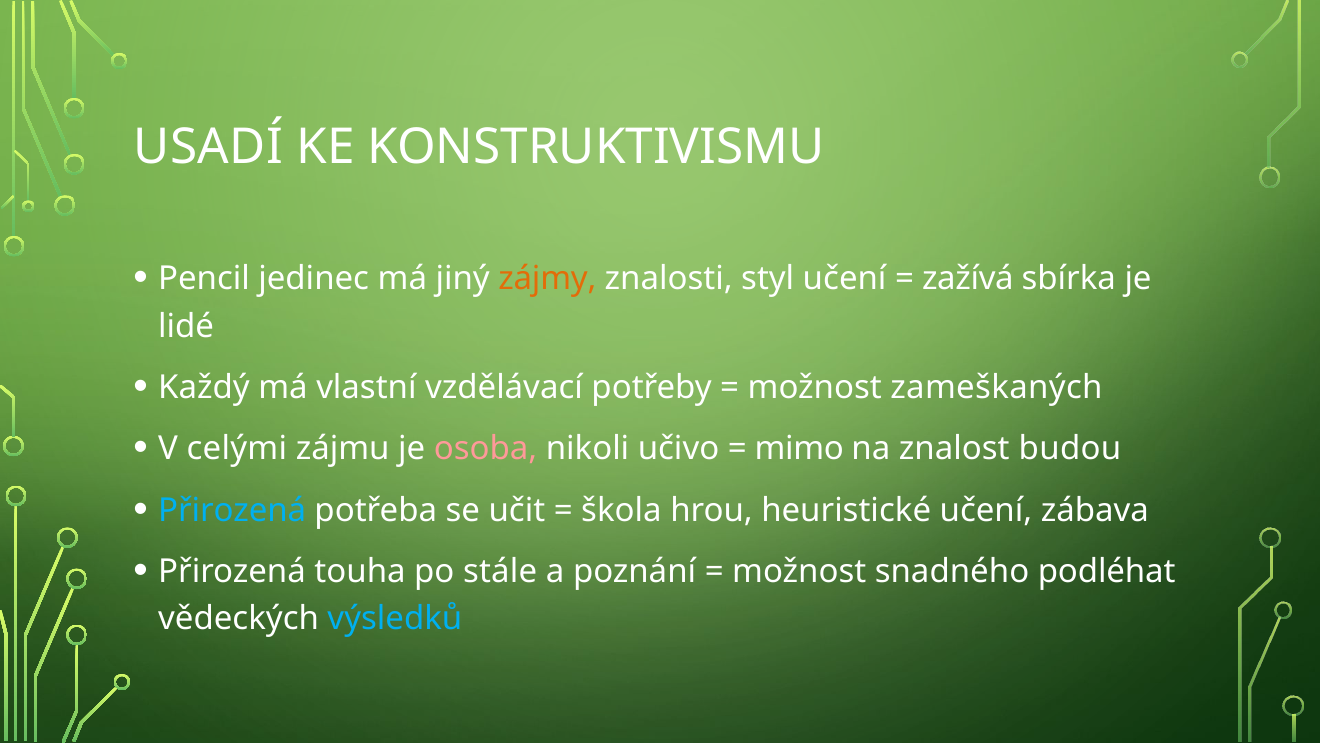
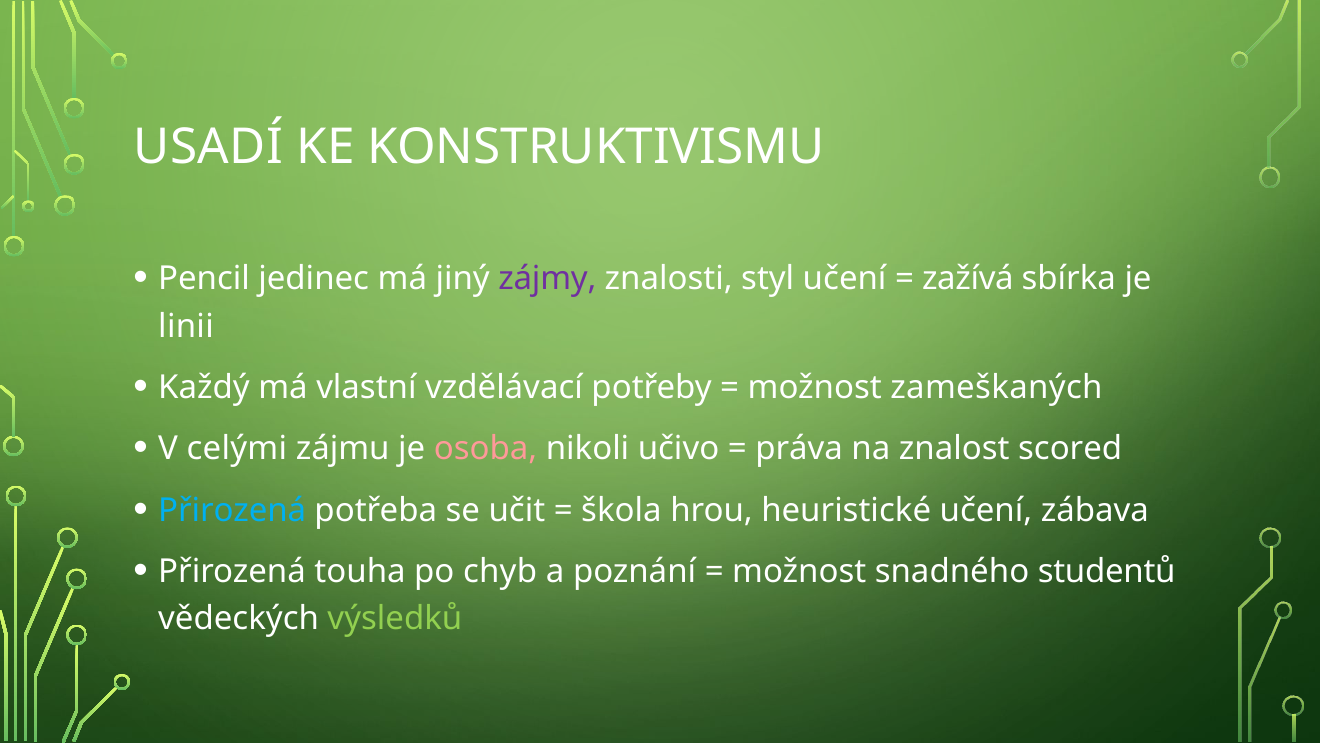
zájmy colour: orange -> purple (547, 279)
lidé: lidé -> linii (186, 326)
mimo: mimo -> práva (799, 449)
budou: budou -> scored (1070, 449)
stále: stále -> chyb (500, 571)
podléhat: podléhat -> studentů (1107, 571)
výsledků colour: light blue -> light green (395, 619)
